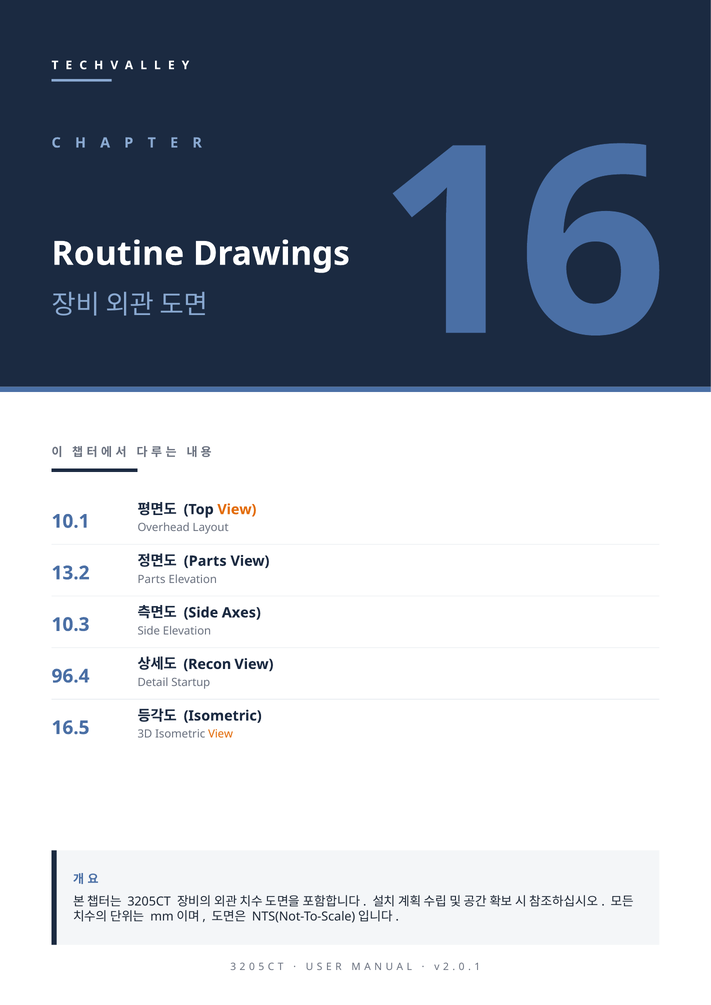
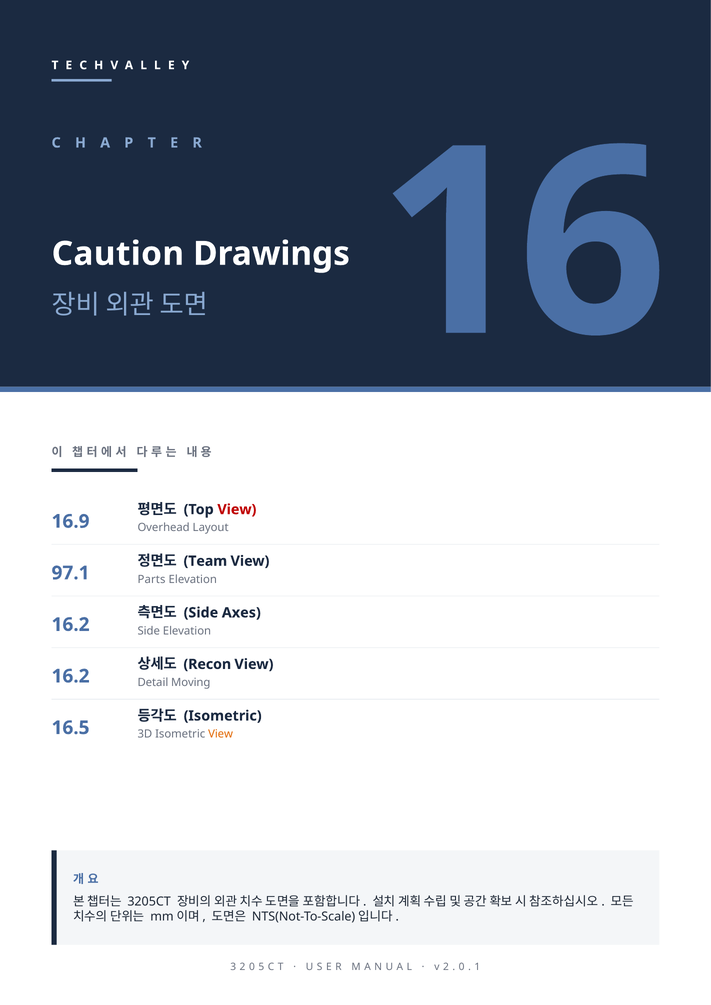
Routine: Routine -> Caution (118, 254)
View colour: orange -> red (237, 509)
10.1: 10.1 -> 16.9 (71, 521)
Parts: Parts -> Team (205, 561)
13.2: 13.2 -> 97.1 (71, 573)
10.3: 10.3 -> 16.2 (71, 625)
96.4: 96.4 -> 16.2 (71, 676)
Startup: Startup -> Moving (191, 682)
